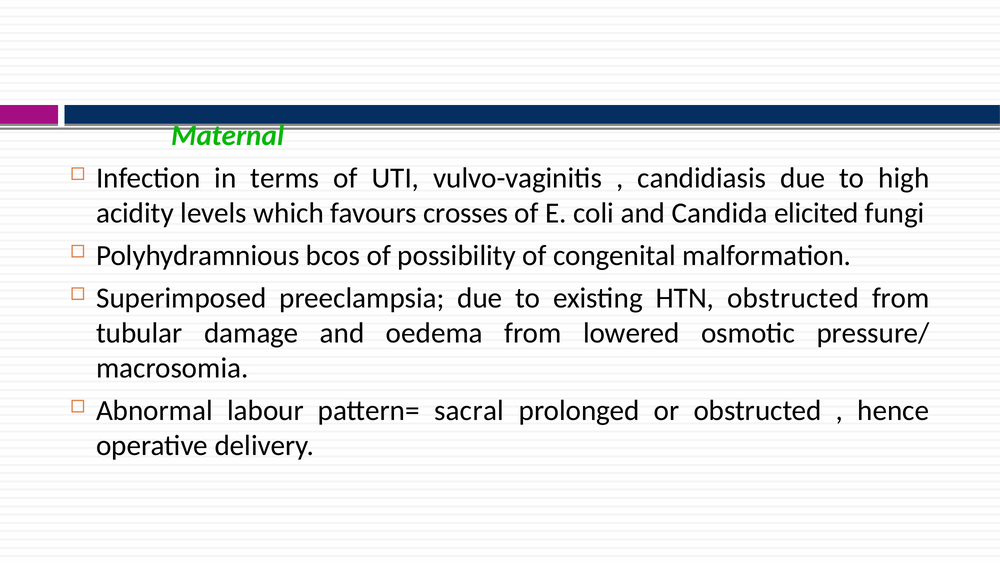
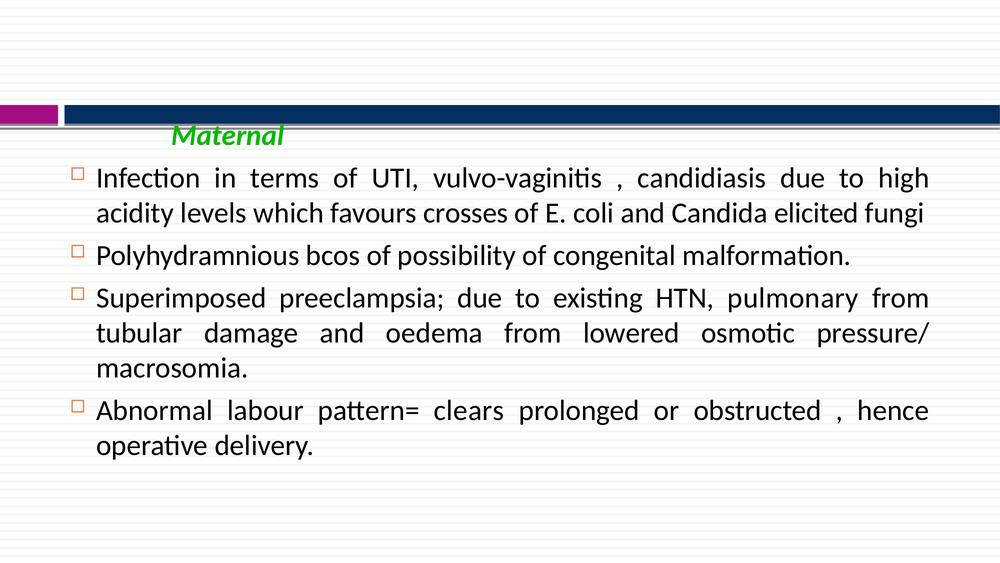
HTN obstructed: obstructed -> pulmonary (793, 298)
sacral: sacral -> clears (469, 410)
